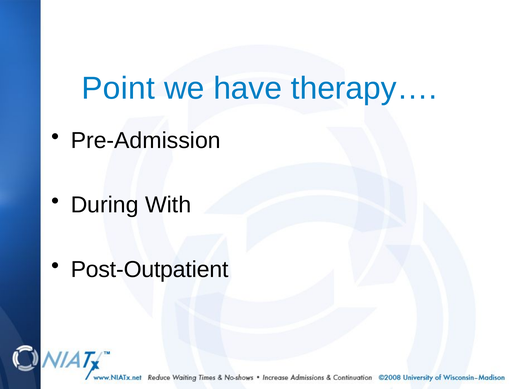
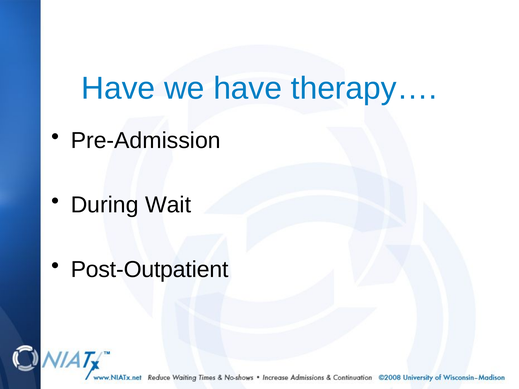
Point: Point -> Have (118, 88)
With: With -> Wait (168, 205)
